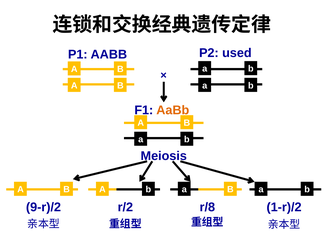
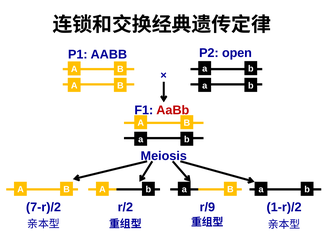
used: used -> open (237, 53)
AaBb colour: orange -> red (173, 110)
9-r)/2: 9-r)/2 -> 7-r)/2 (43, 207)
r/8: r/8 -> r/9 (207, 207)
